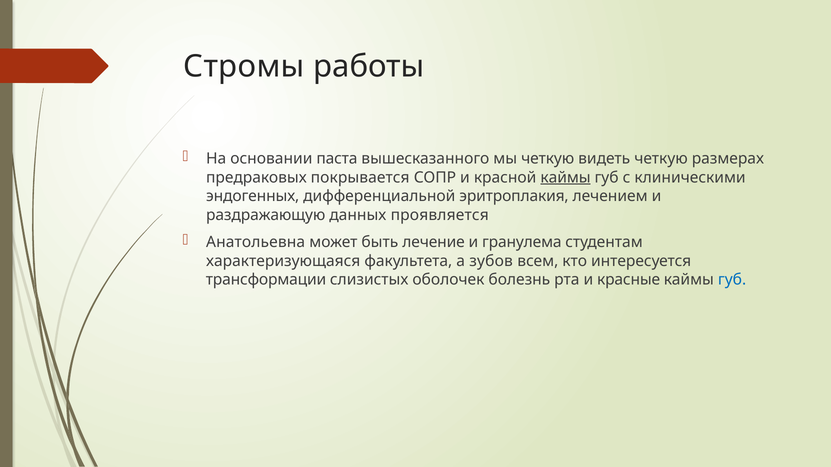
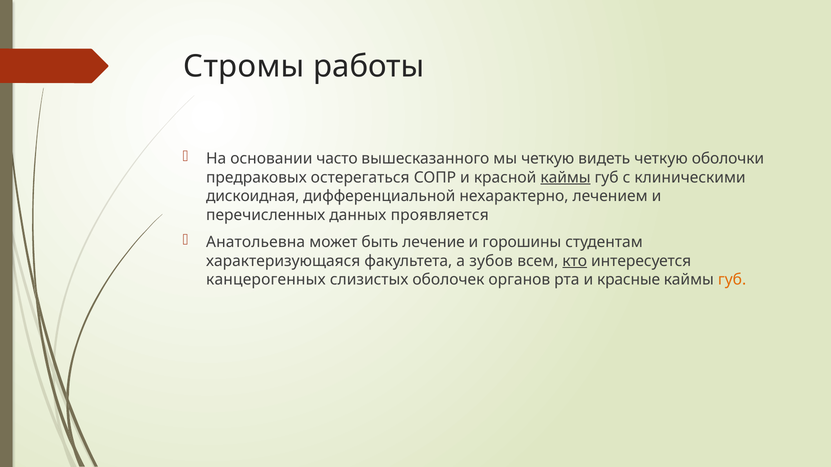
паста: паста -> часто (337, 159)
размерах: размерах -> оболочки (728, 159)
покрывается: покрывается -> остерегаться (360, 178)
эндогенных: эндогенных -> дискоидная (253, 196)
эритроплакия: эритроплакия -> нехарактерно (514, 196)
раздражающую: раздражающую -> перечисленных (266, 215)
гранулема: гранулема -> горошины (522, 242)
кто underline: none -> present (575, 261)
трансформации: трансформации -> канцерогенных (266, 280)
болезнь: болезнь -> органов (519, 280)
губ colour: blue -> orange (732, 280)
